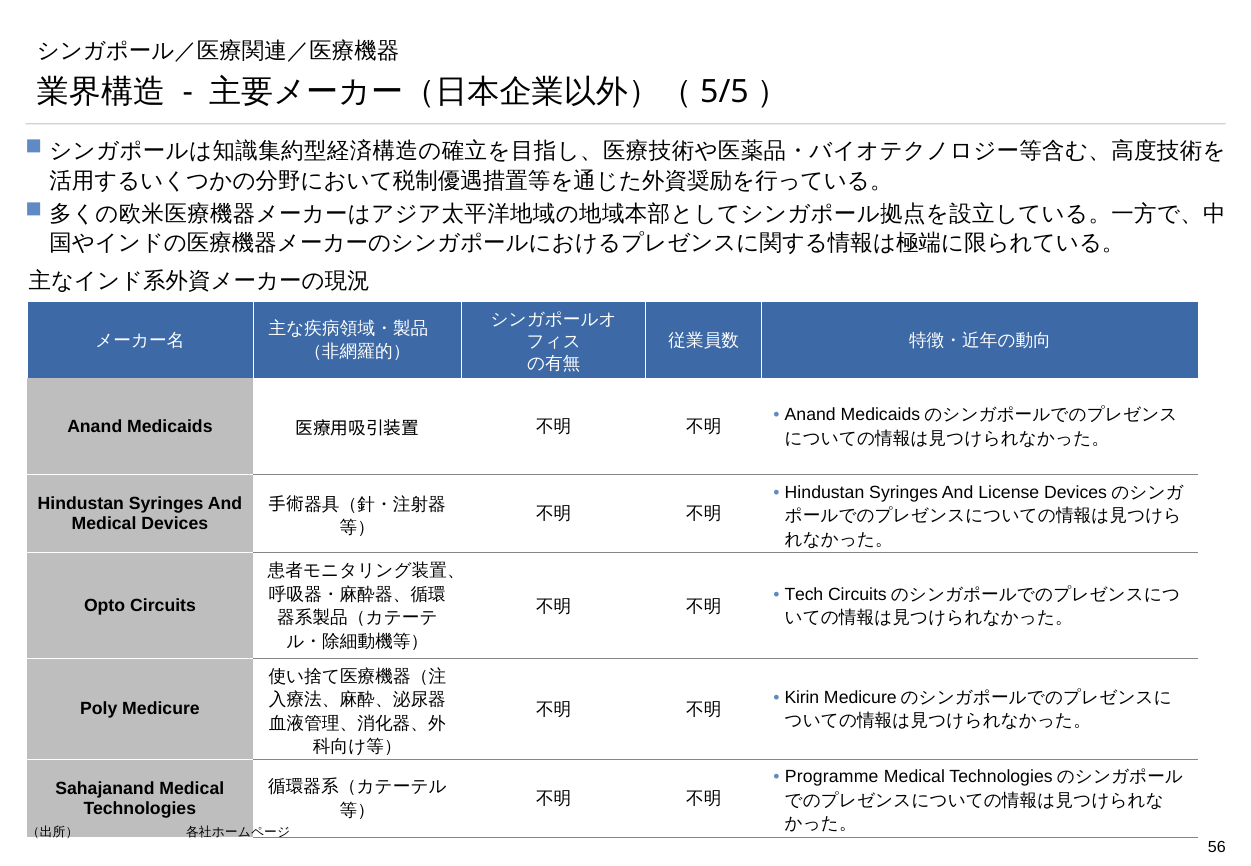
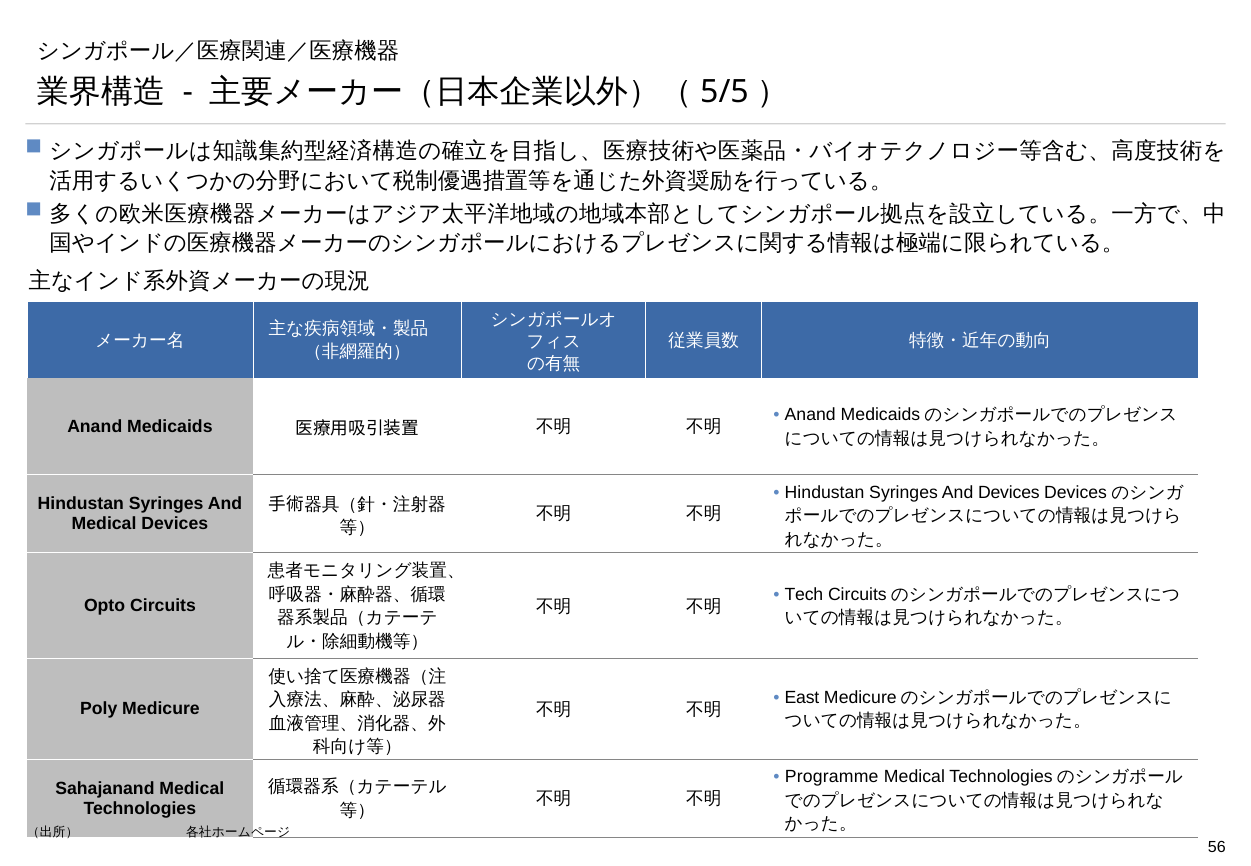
And License: License -> Devices (1009, 492)
Kirin: Kirin -> East (802, 698)
